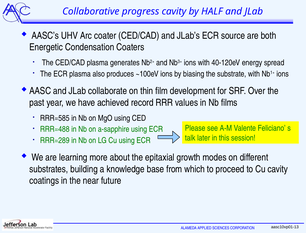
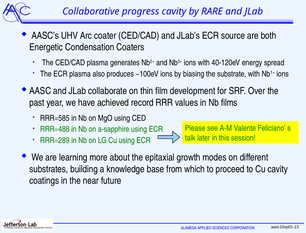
HALF: HALF -> RARE (212, 11)
